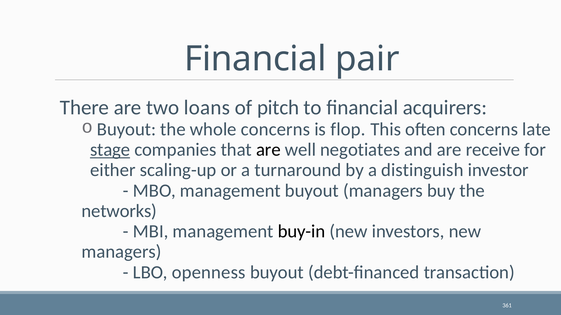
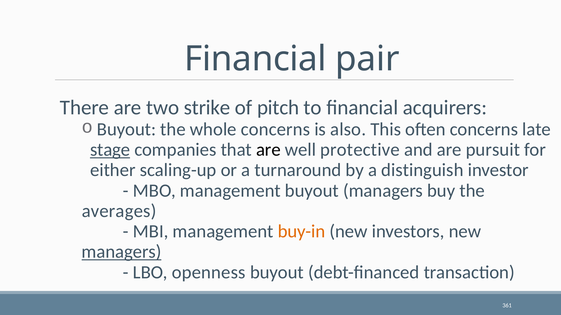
loans: loans -> strike (207, 108)
flop: flop -> also (348, 130)
negotiates: negotiates -> protective (360, 150)
receive: receive -> pursuit (493, 150)
networks: networks -> averages (119, 211)
buy-in colour: black -> orange (301, 232)
managers underline: none -> present (122, 252)
